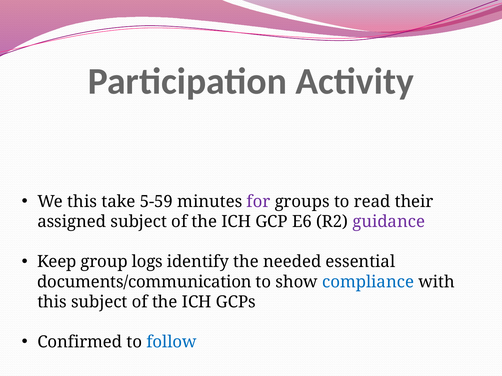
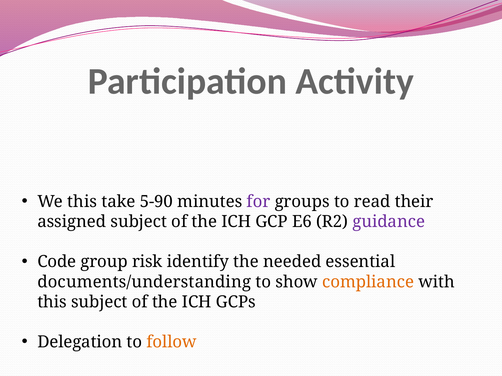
5-59: 5-59 -> 5-90 (156, 202)
Keep: Keep -> Code (57, 262)
logs: logs -> risk (147, 262)
documents/communication: documents/communication -> documents/understanding (144, 282)
compliance colour: blue -> orange (368, 282)
Confirmed: Confirmed -> Delegation (80, 342)
follow colour: blue -> orange (172, 342)
